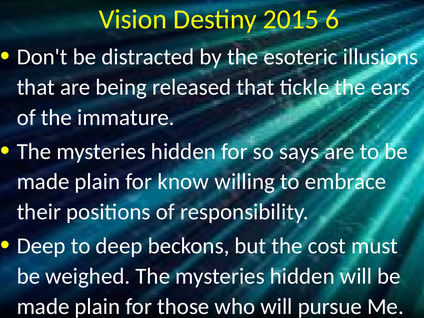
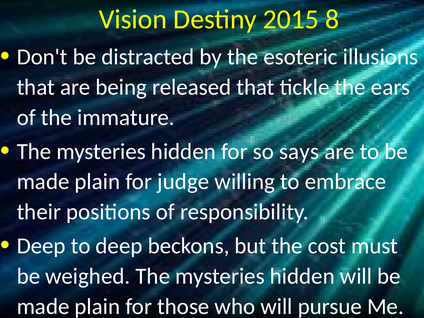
6: 6 -> 8 (332, 19)
know: know -> judge (183, 182)
